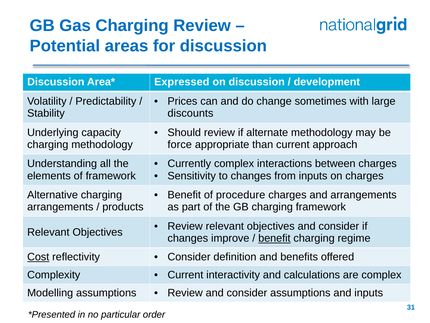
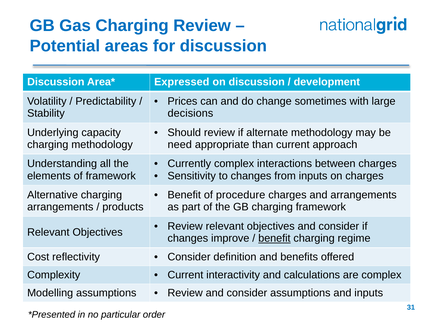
discounts: discounts -> decisions (190, 113)
force: force -> need (180, 144)
Cost underline: present -> none (38, 257)
